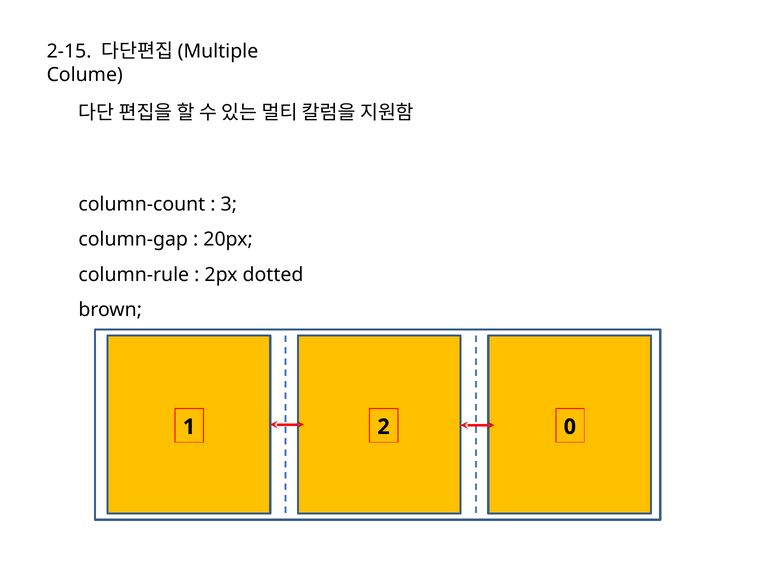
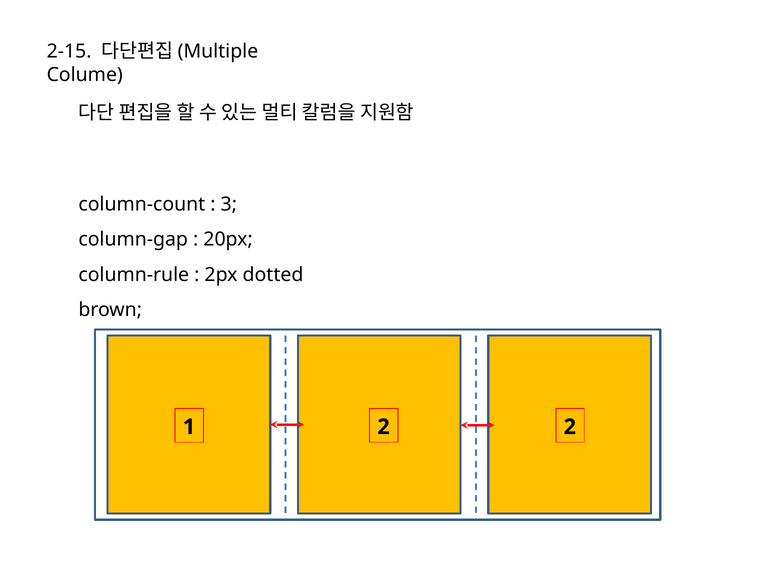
2 0: 0 -> 2 (570, 427)
